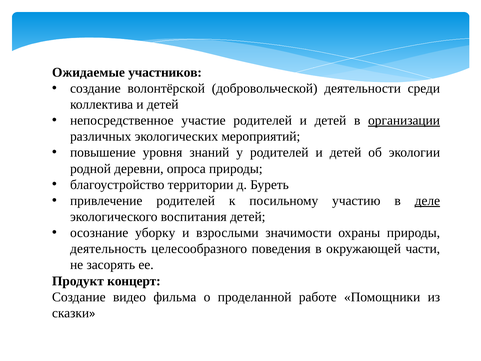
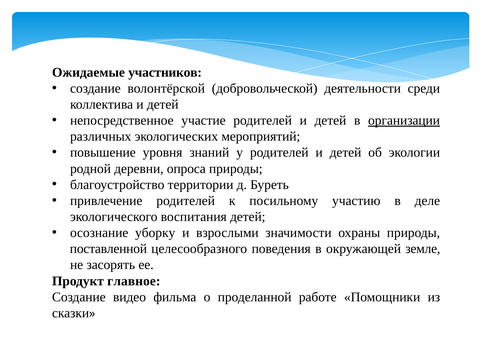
деле underline: present -> none (427, 201)
деятельность: деятельность -> поставленной (108, 249)
части: части -> земле (423, 249)
концерт: концерт -> главное (134, 281)
